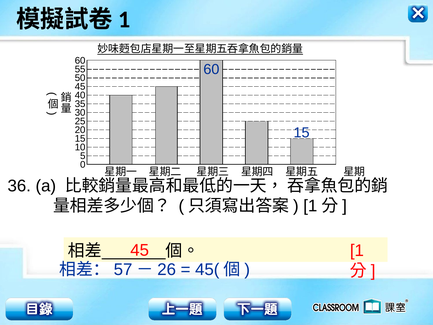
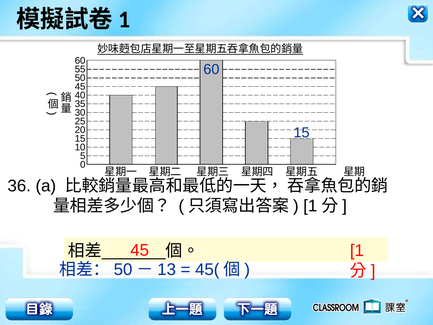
57: 57 -> 50 (123, 269)
26: 26 -> 13 (167, 269)
